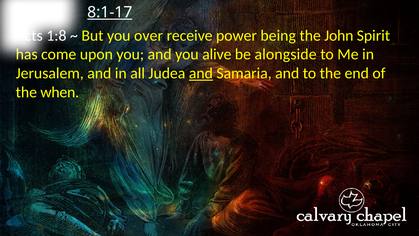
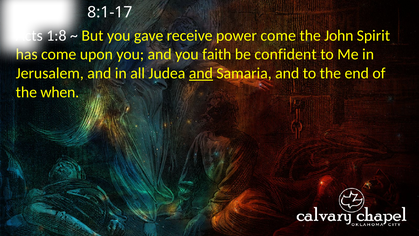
8:1-17 underline: present -> none (110, 12)
over: over -> gave (149, 36)
power being: being -> come (278, 36)
alive: alive -> faith (217, 54)
alongside: alongside -> confident (286, 54)
